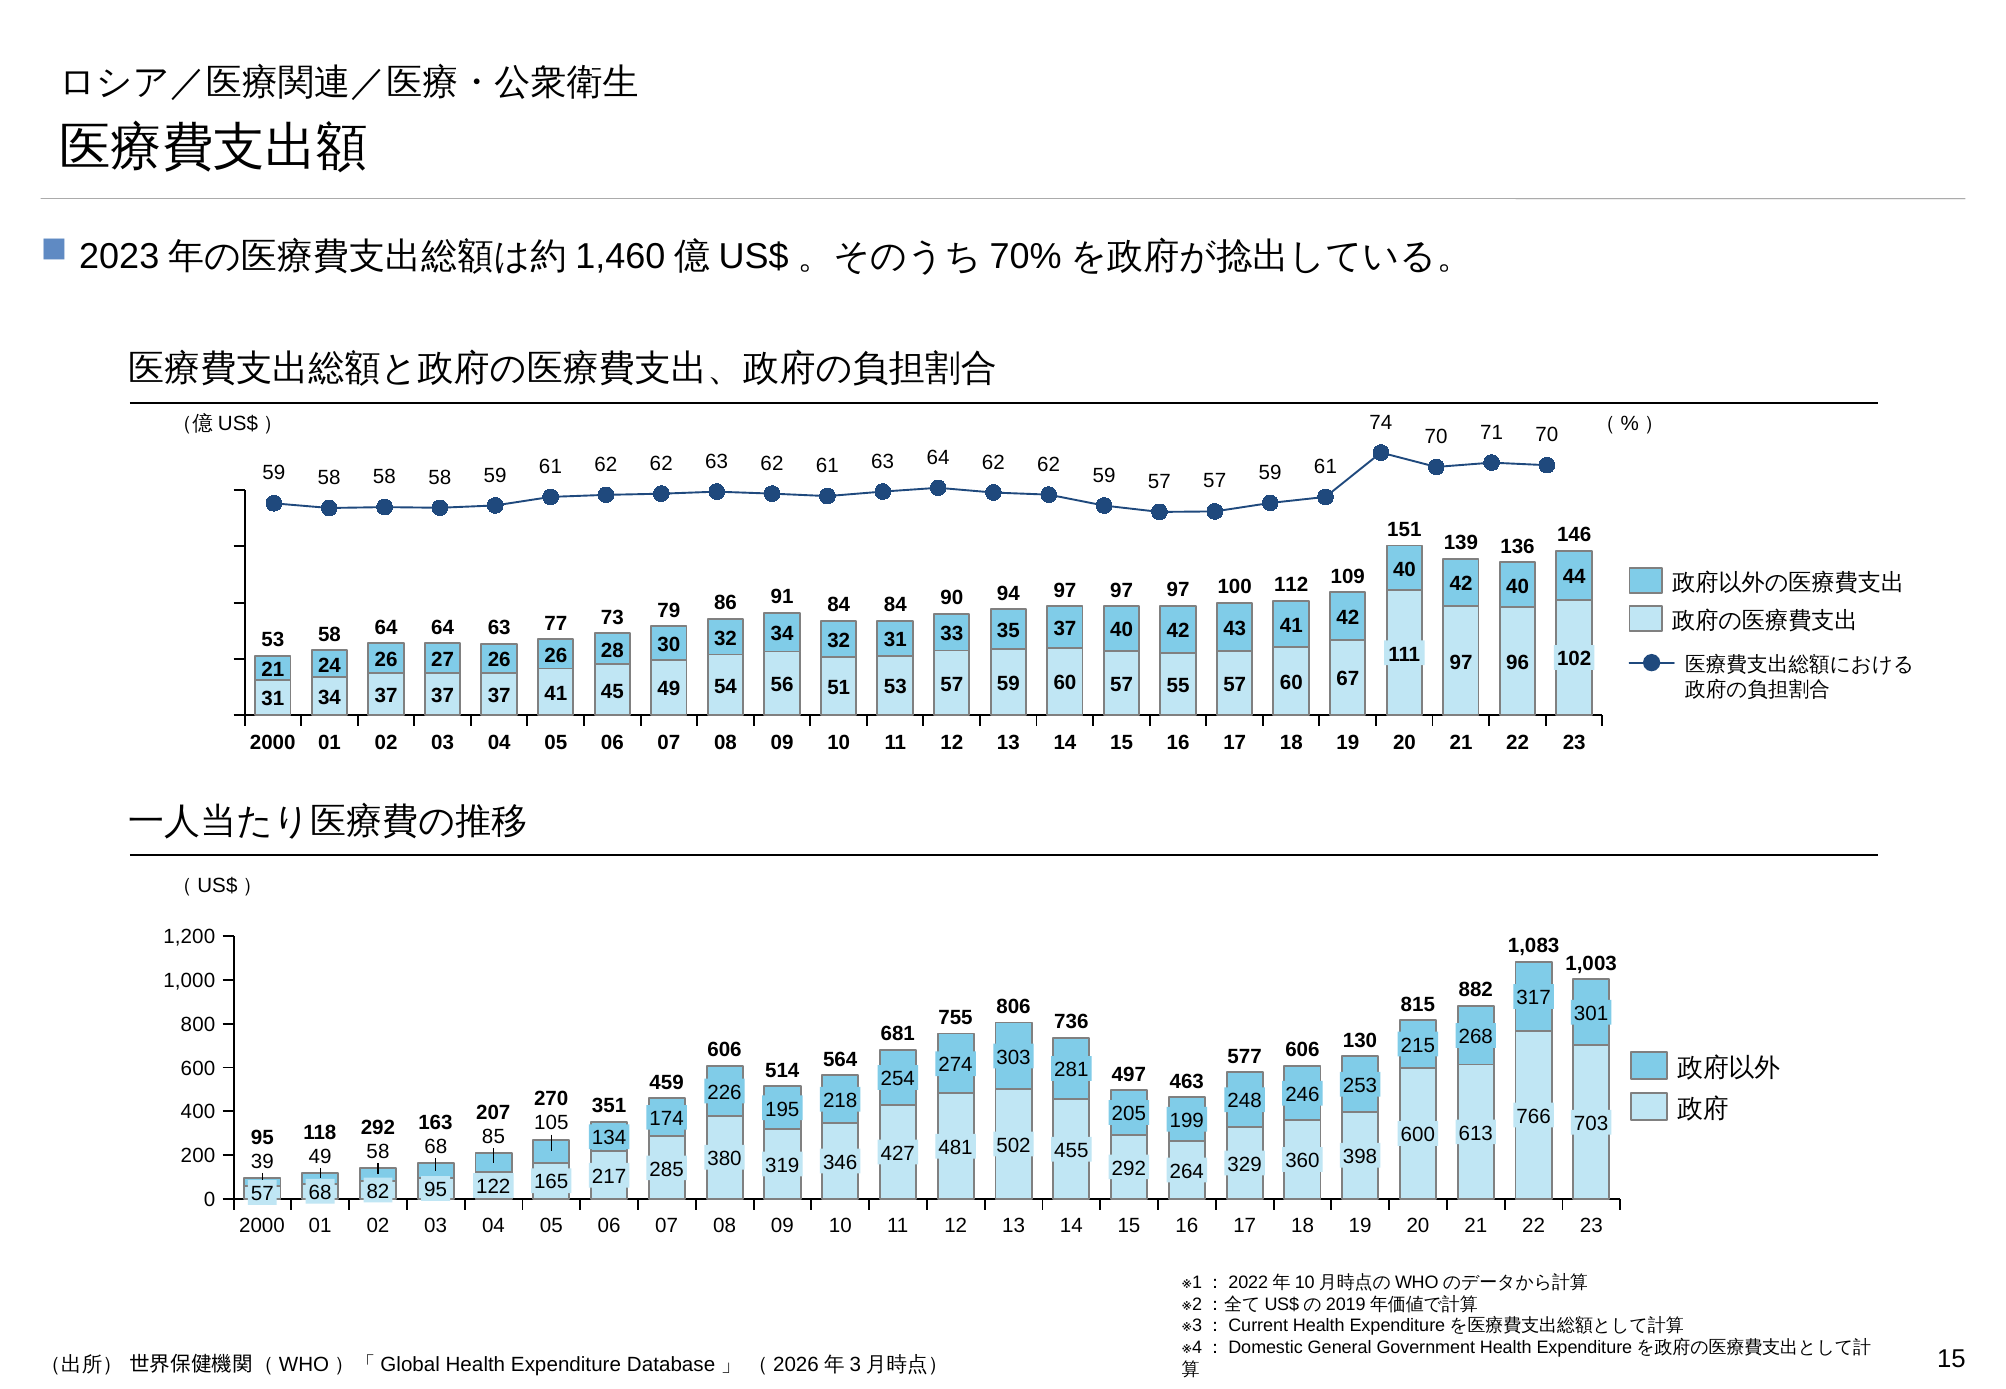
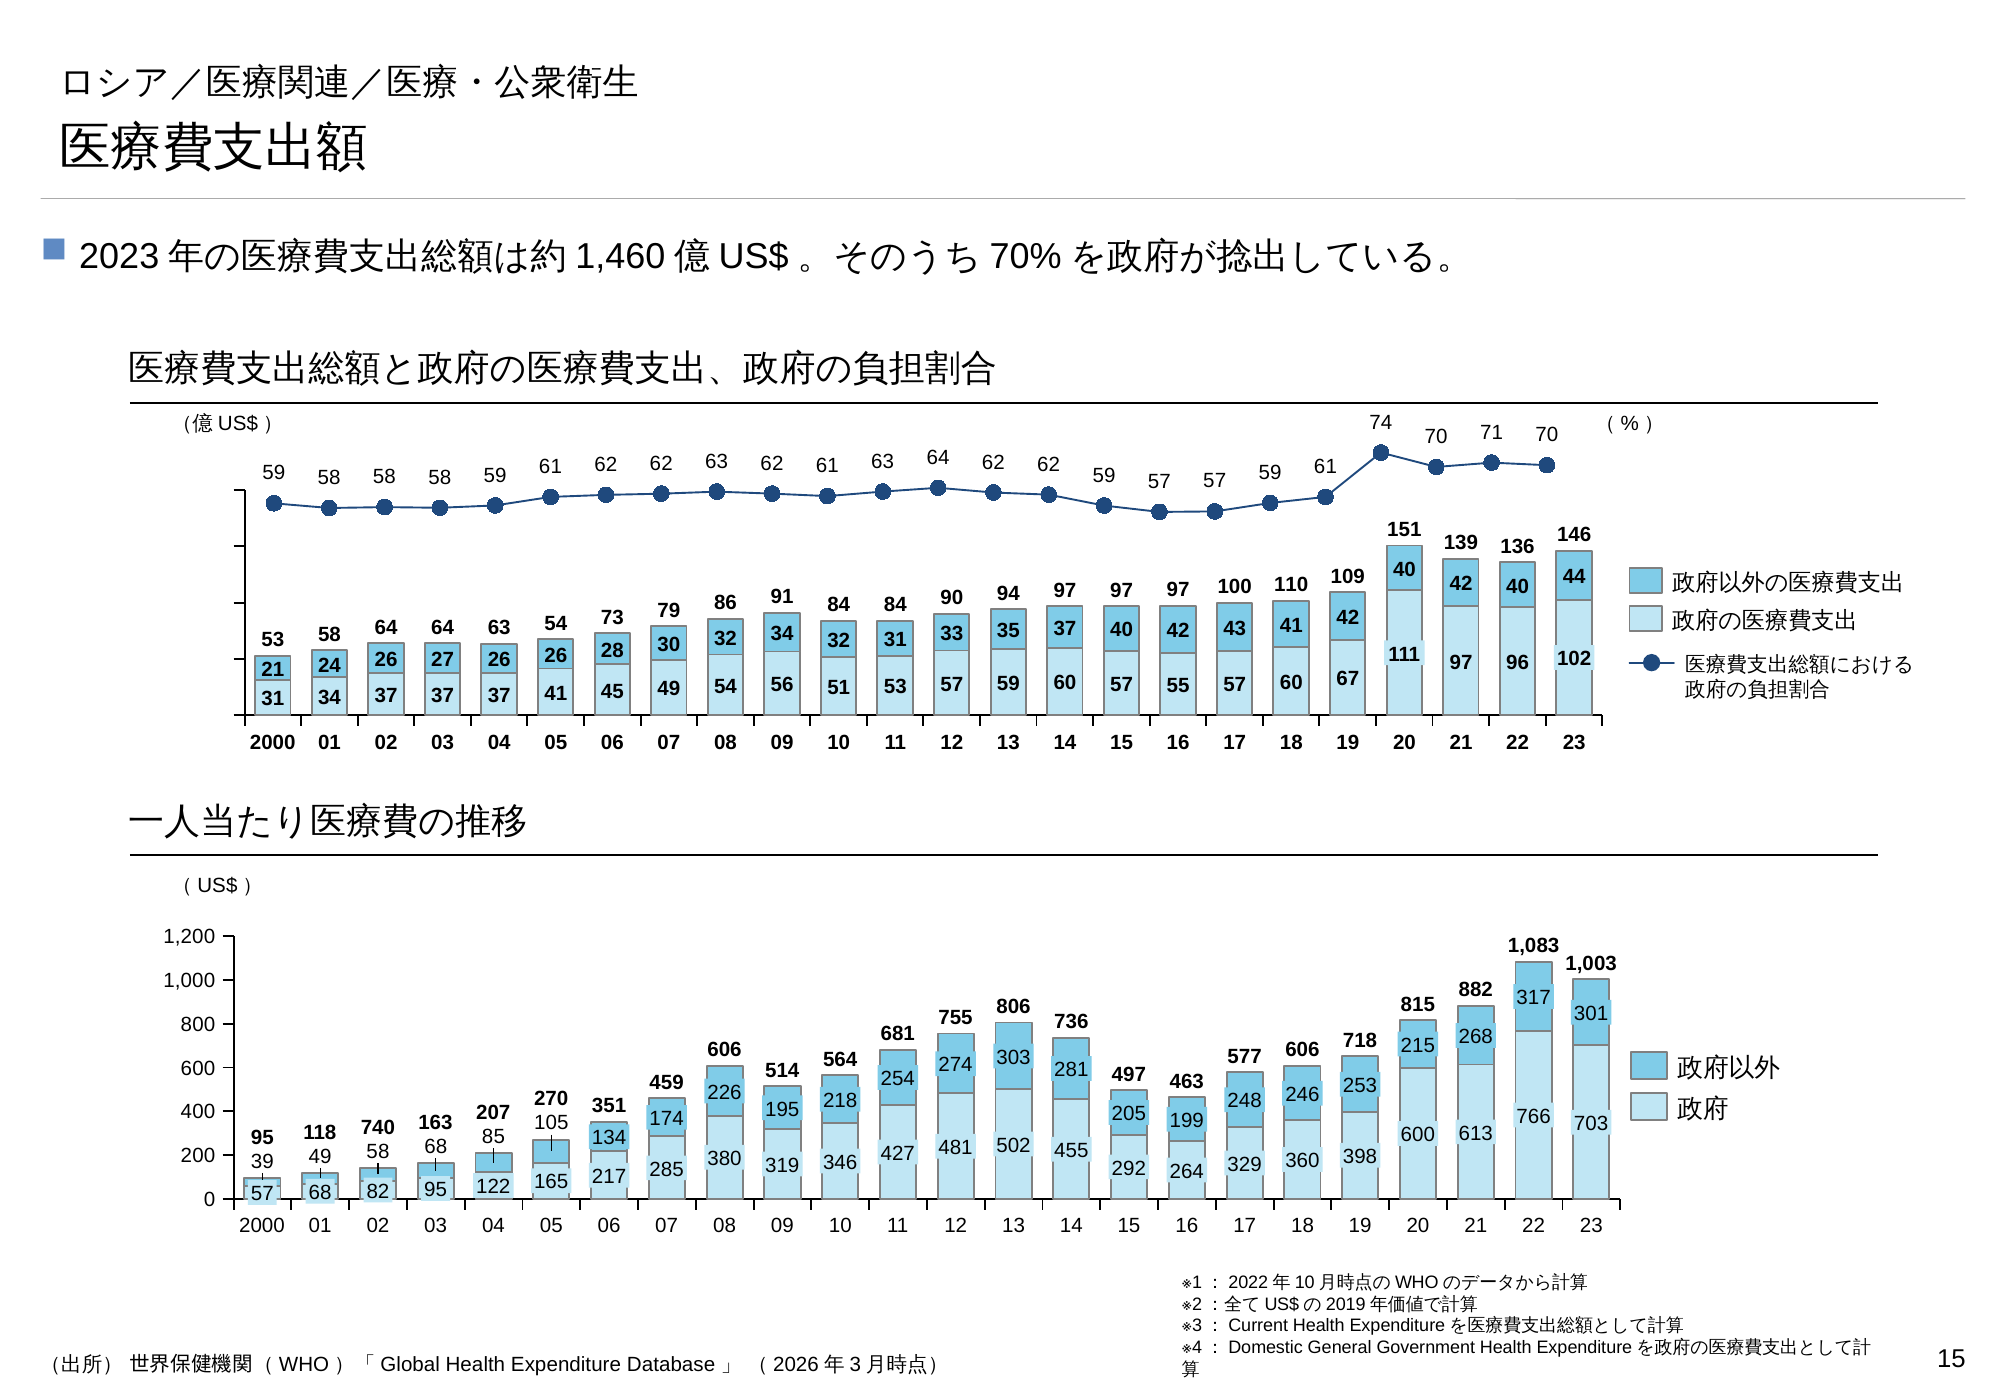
112: 112 -> 110 (1291, 585)
63 77: 77 -> 54 (556, 623)
130: 130 -> 718 (1360, 1040)
118 292: 292 -> 740 (378, 1127)
